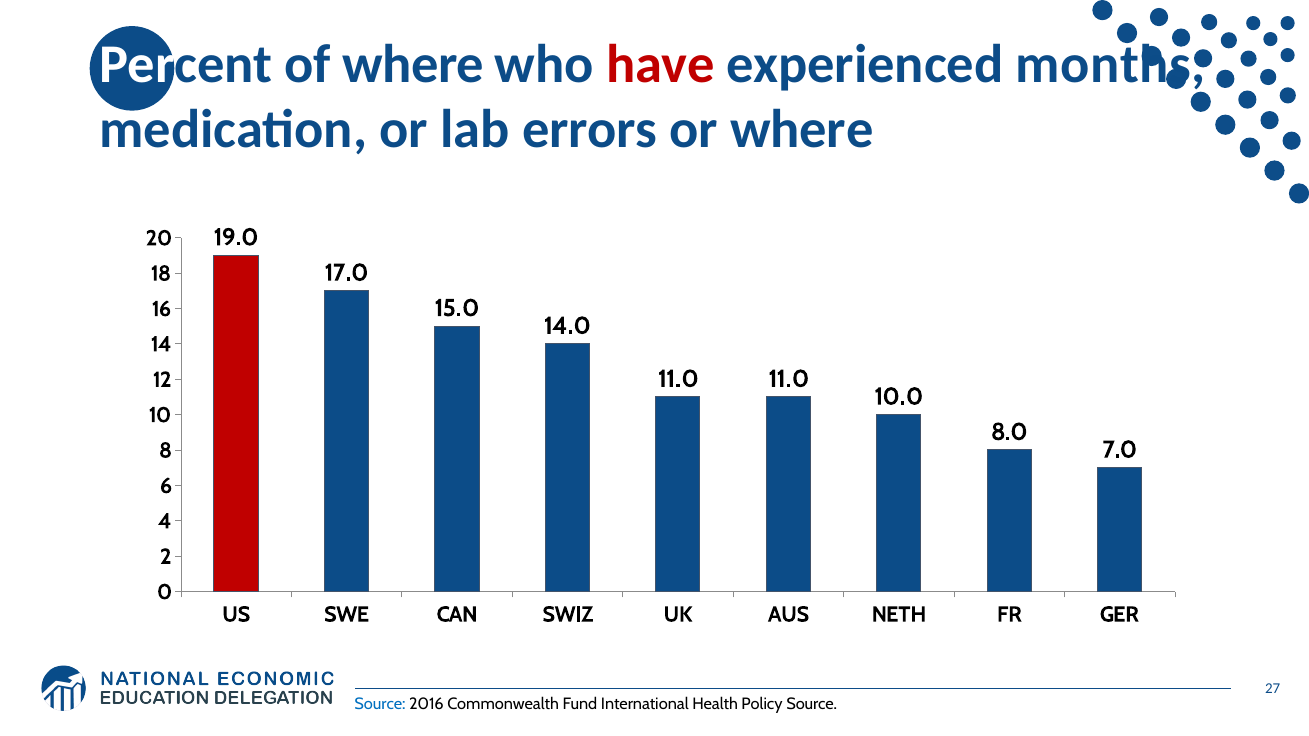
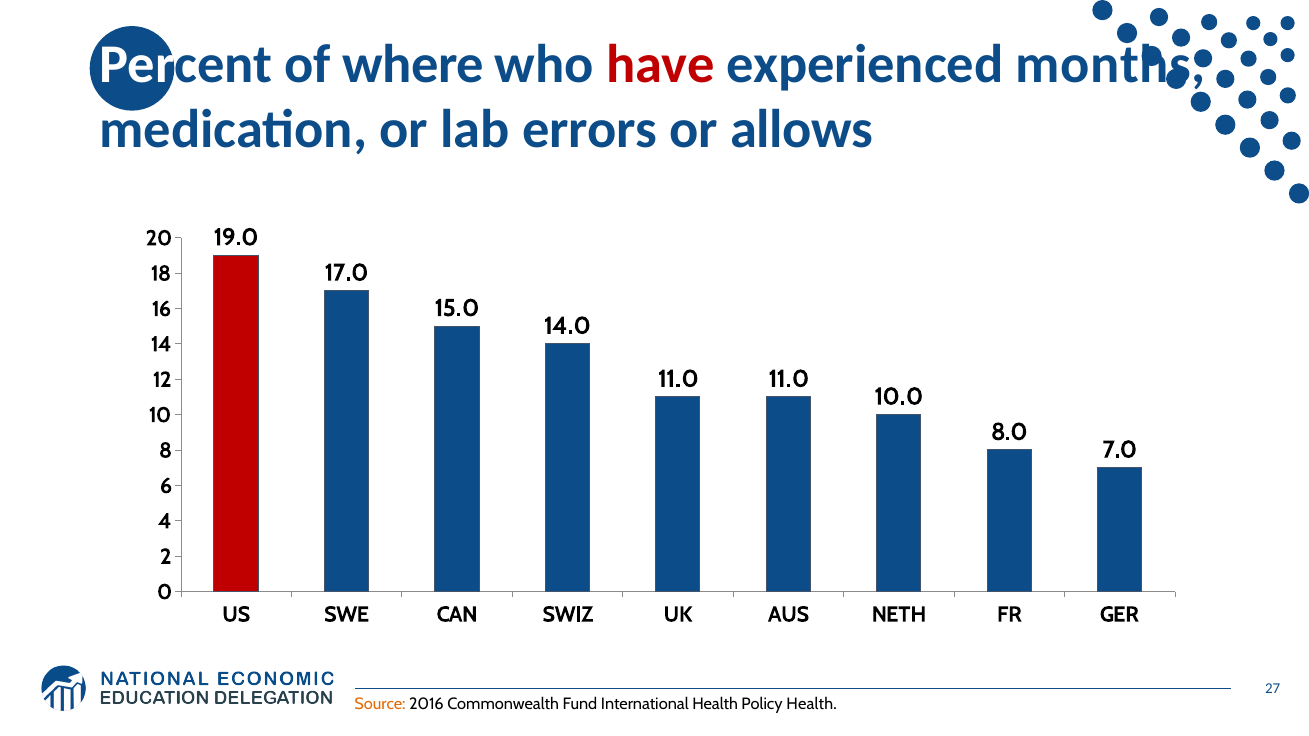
or where: where -> allows (802, 130)
Source colour: blue -> orange (380, 704)
Policy Source: Source -> Health (812, 704)
